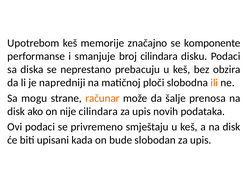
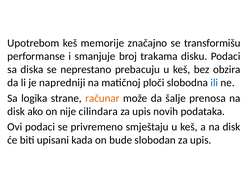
komponente: komponente -> transformišu (212, 43)
broj cilindara: cilindara -> trakama (159, 56)
ili colour: orange -> blue (214, 83)
mogu: mogu -> logika (34, 98)
